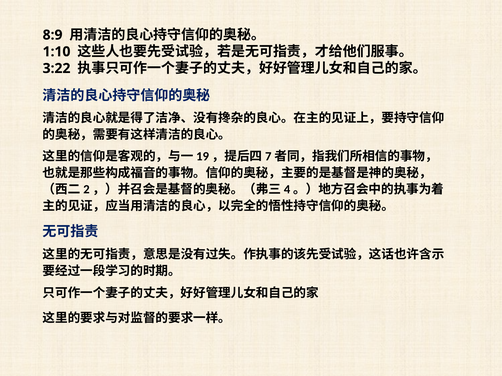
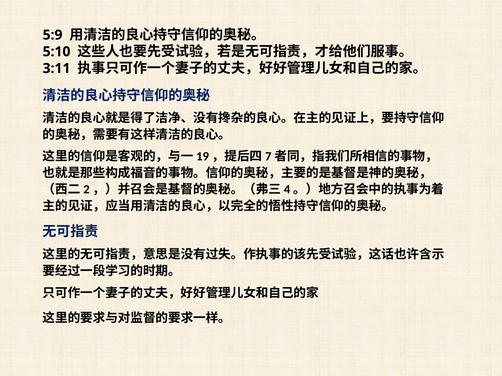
8:9: 8:9 -> 5:9 (53, 35)
1:10: 1:10 -> 5:10 (57, 52)
3:22: 3:22 -> 3:11 (57, 68)
